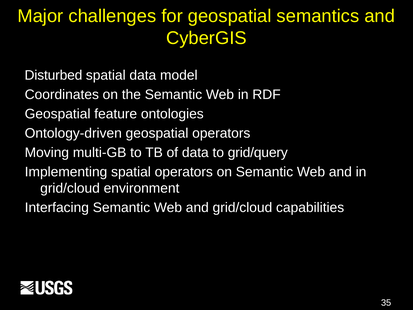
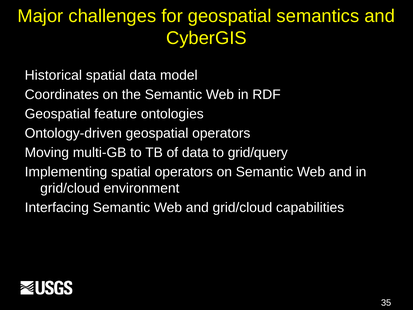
Disturbed: Disturbed -> Historical (53, 75)
